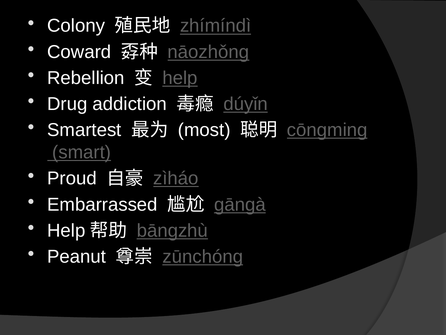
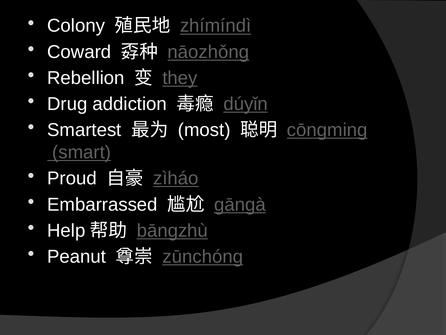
help: help -> they (180, 78)
